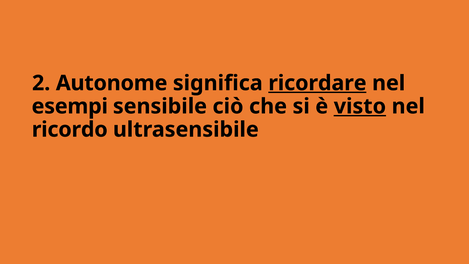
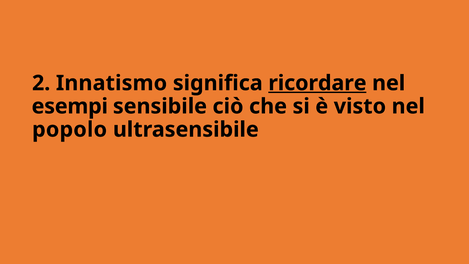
Autonome: Autonome -> Innatismo (111, 83)
visto underline: present -> none (360, 106)
ricordo: ricordo -> popolo (70, 129)
